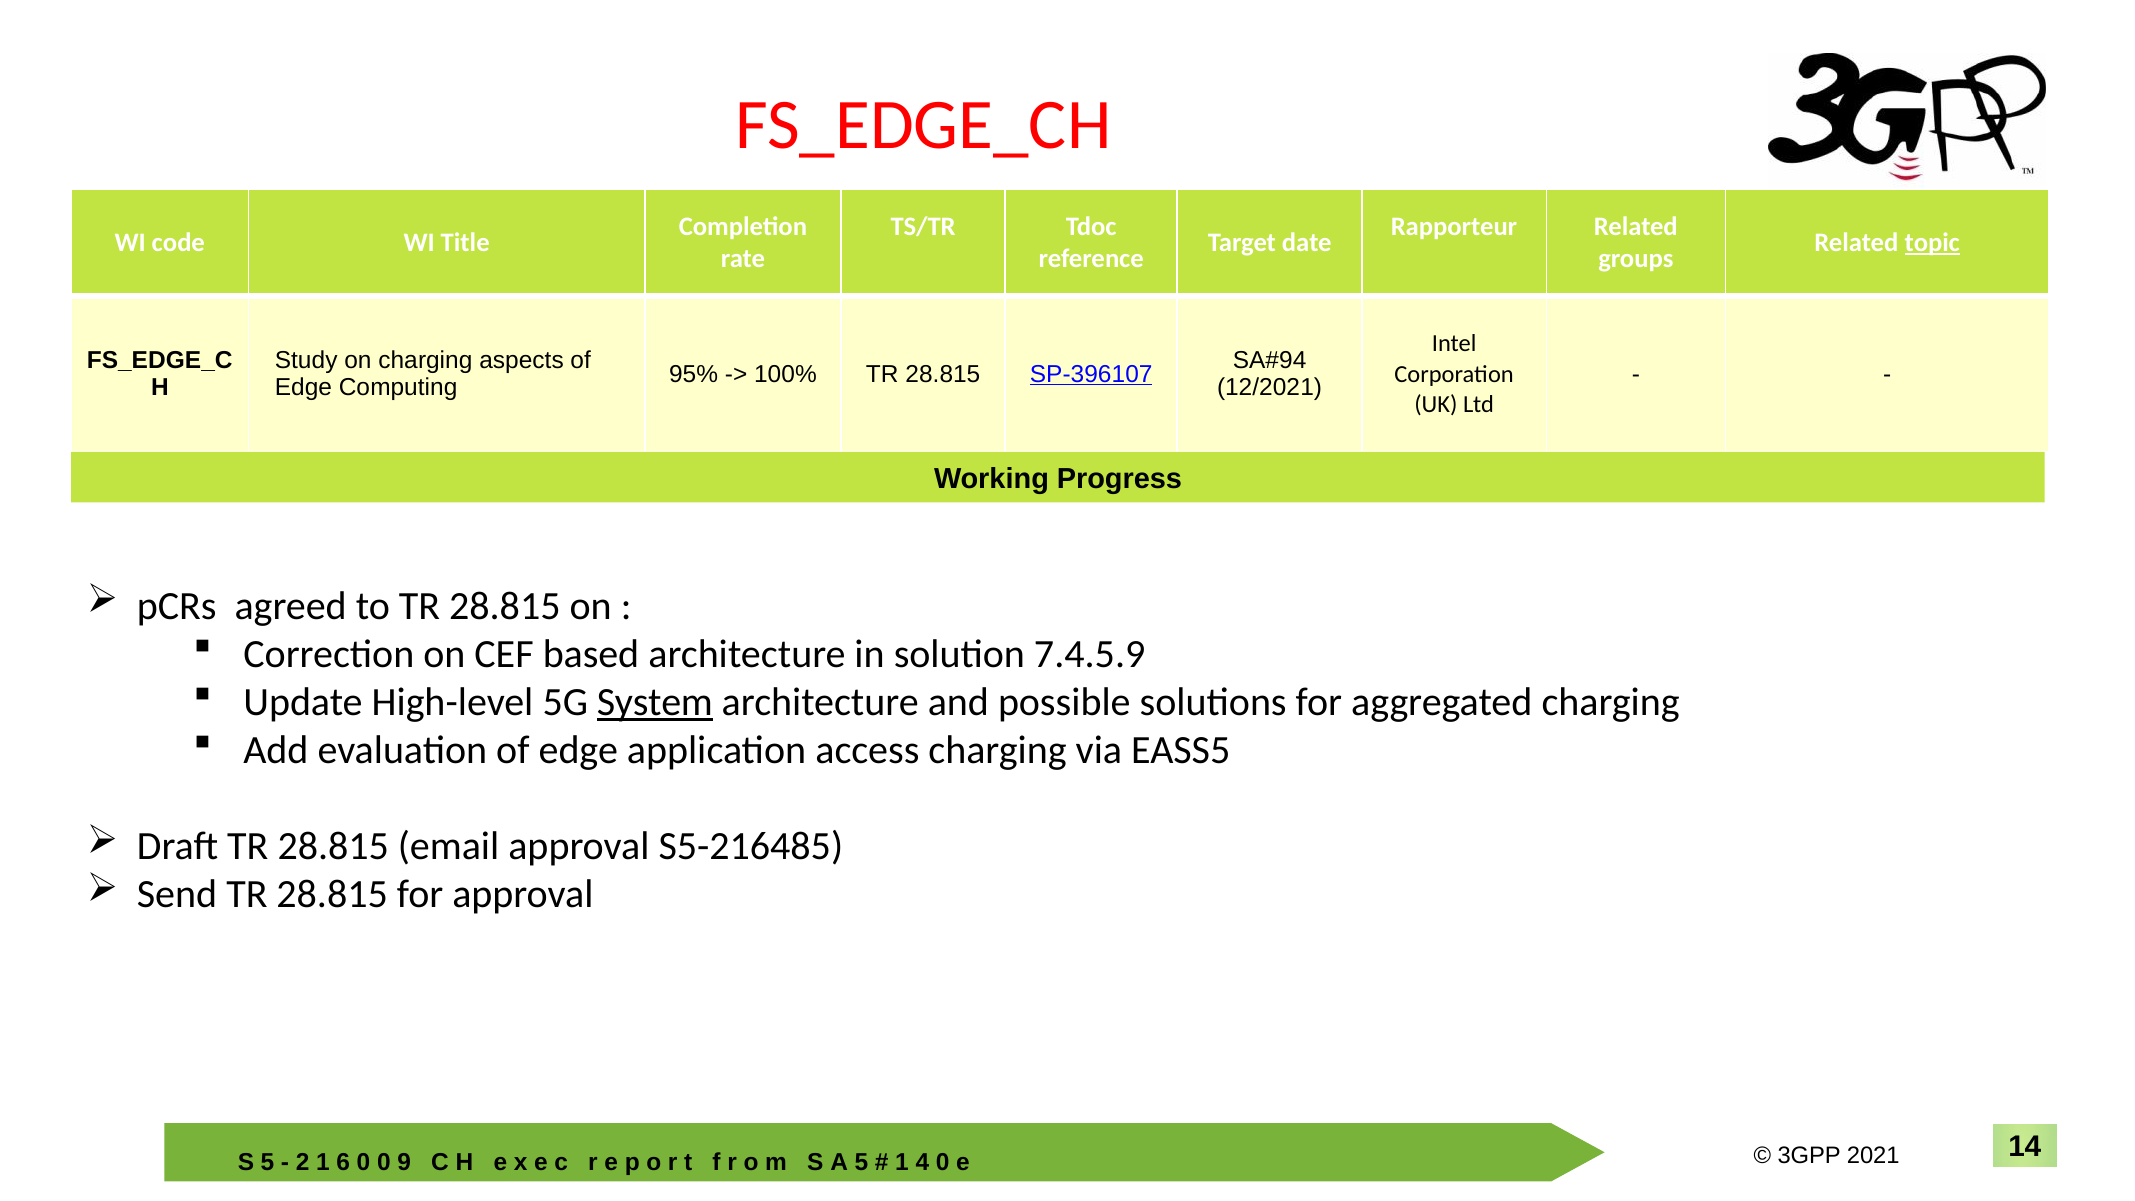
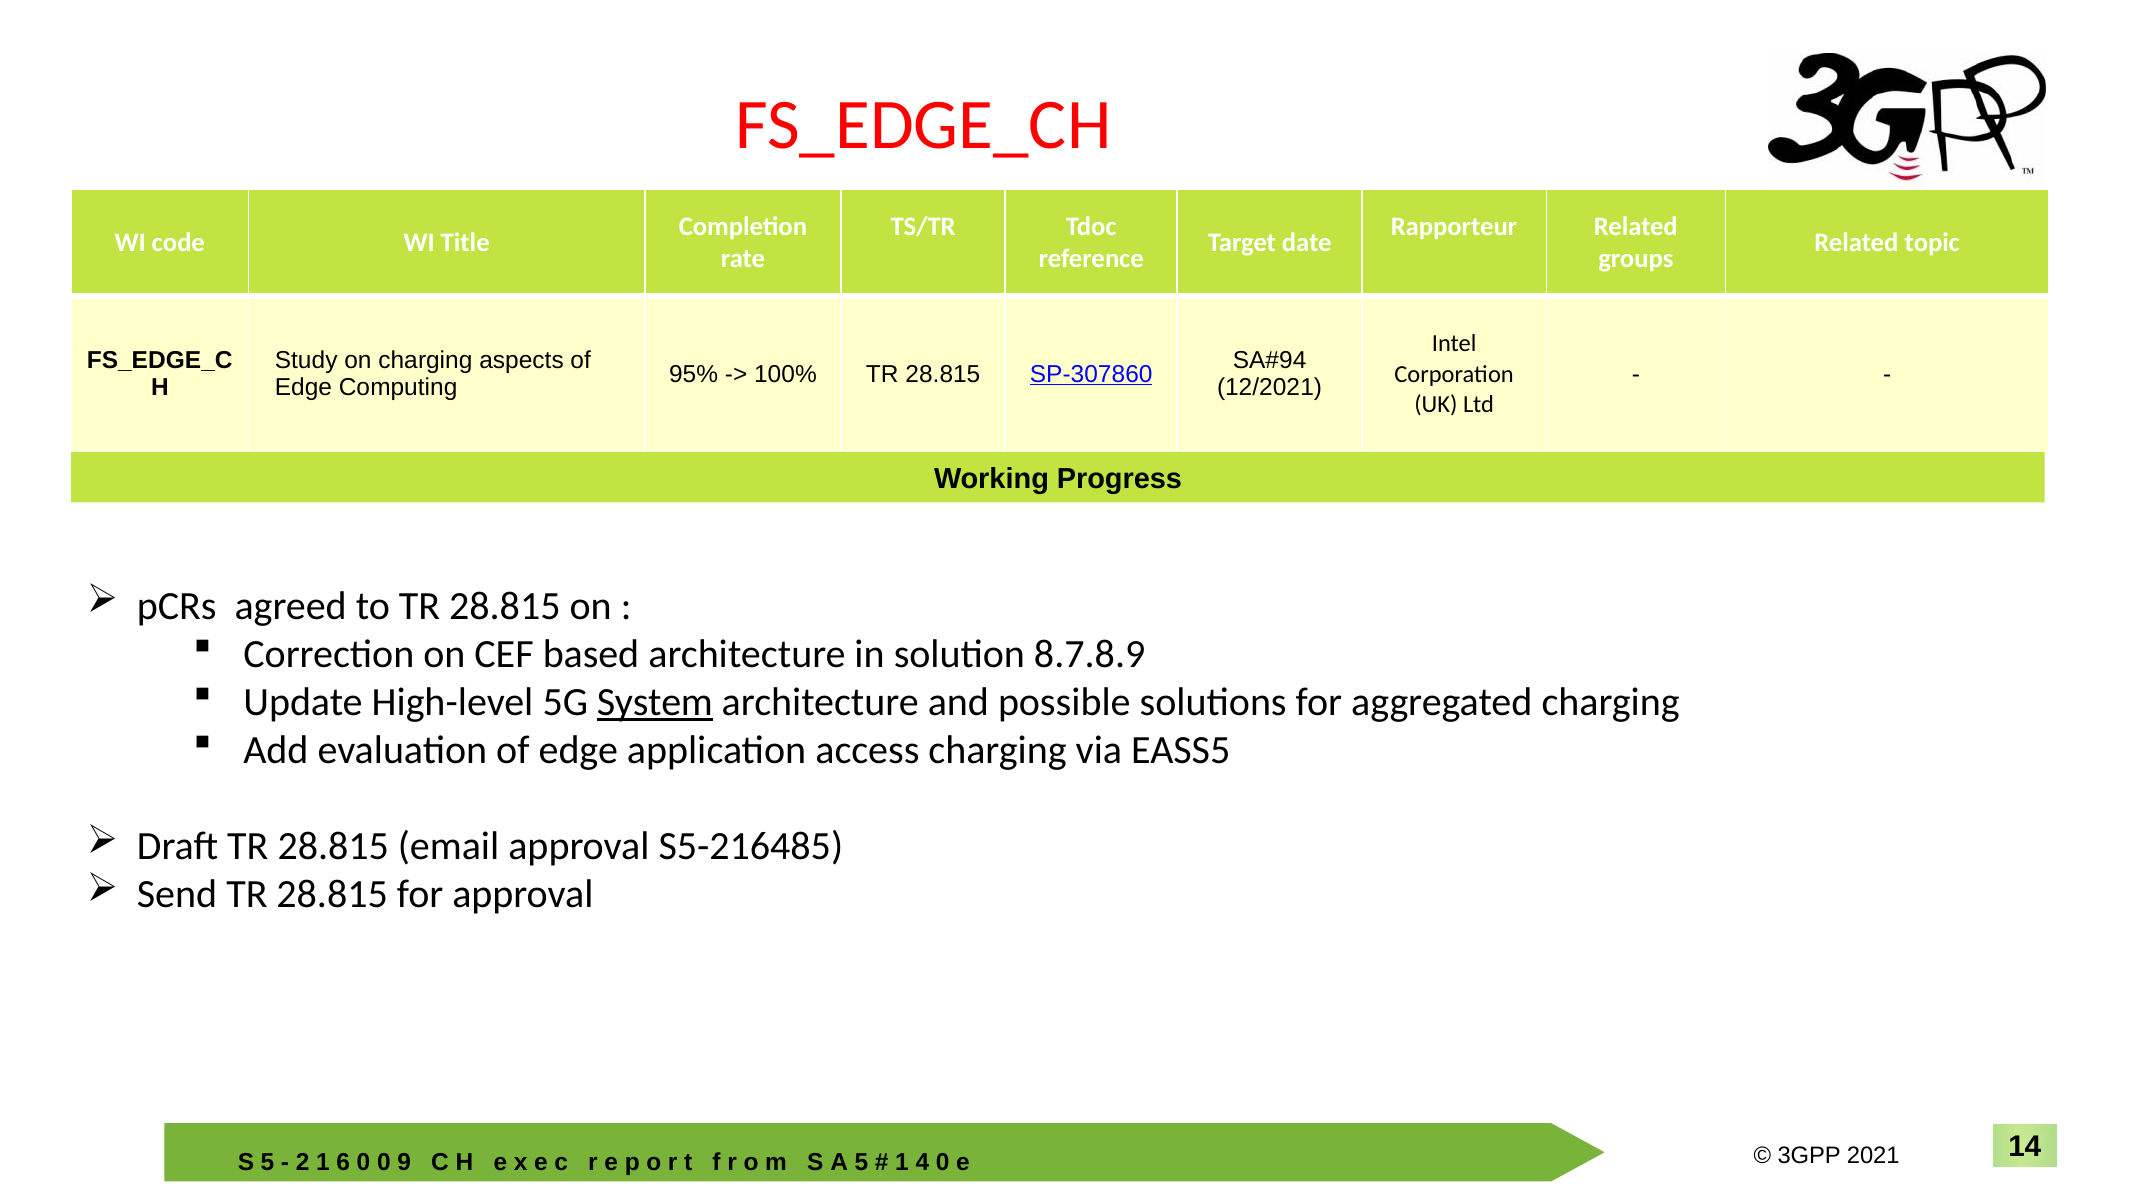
topic underline: present -> none (1932, 243)
SP-396107: SP-396107 -> SP-307860 (1091, 374)
7.4.5.9: 7.4.5.9 -> 8.7.8.9 (1090, 654)
